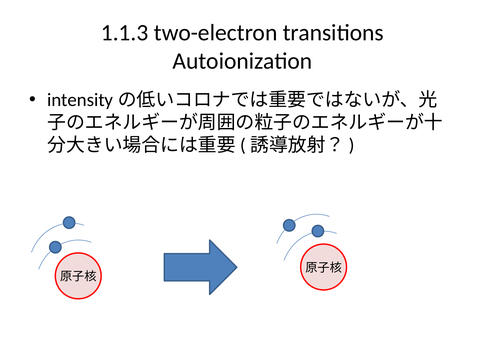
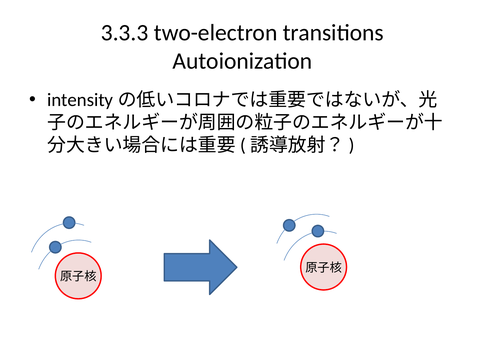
1.1.3: 1.1.3 -> 3.3.3 (125, 33)
